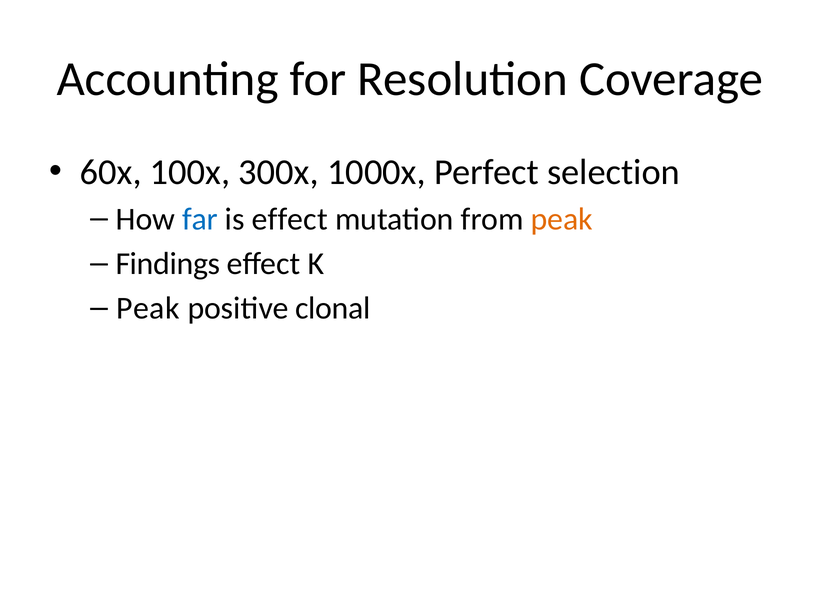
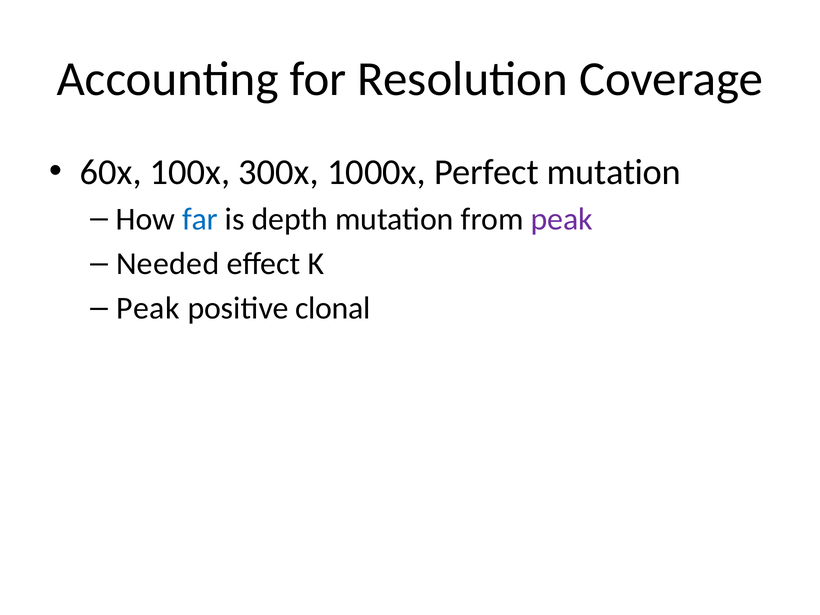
Perfect selection: selection -> mutation (614, 172)
is effect: effect -> depth (290, 219)
peak colour: orange -> purple (562, 219)
Findings: Findings -> Needed (168, 264)
